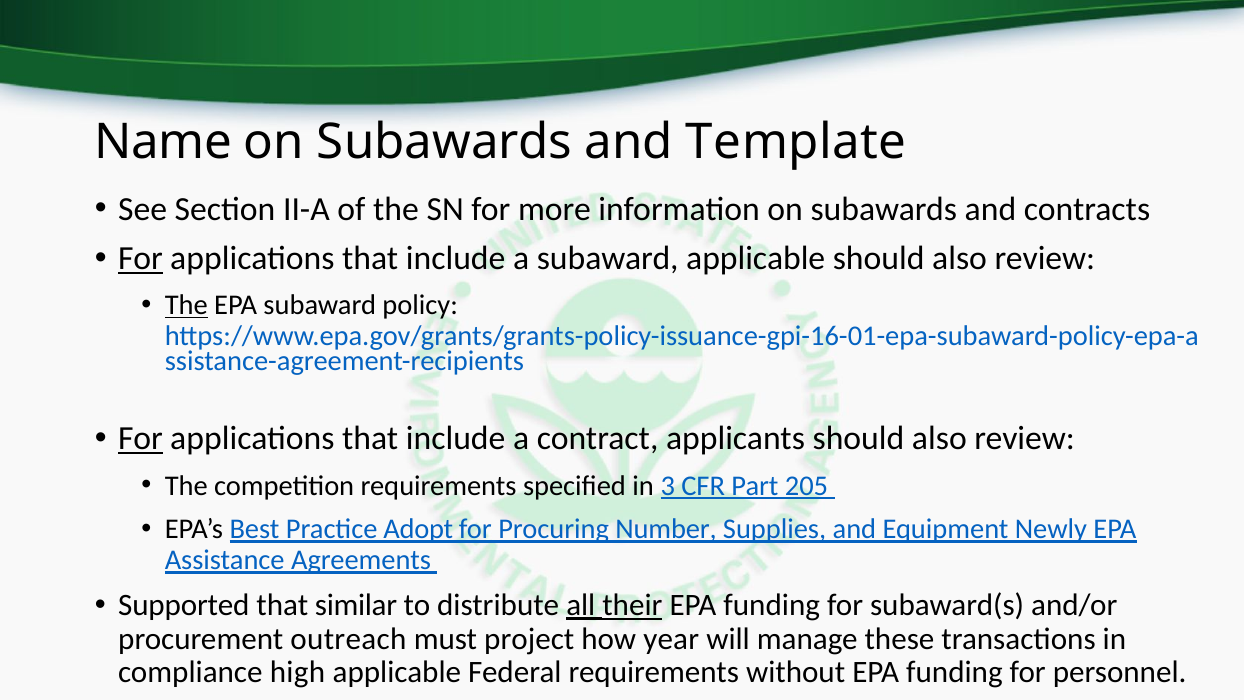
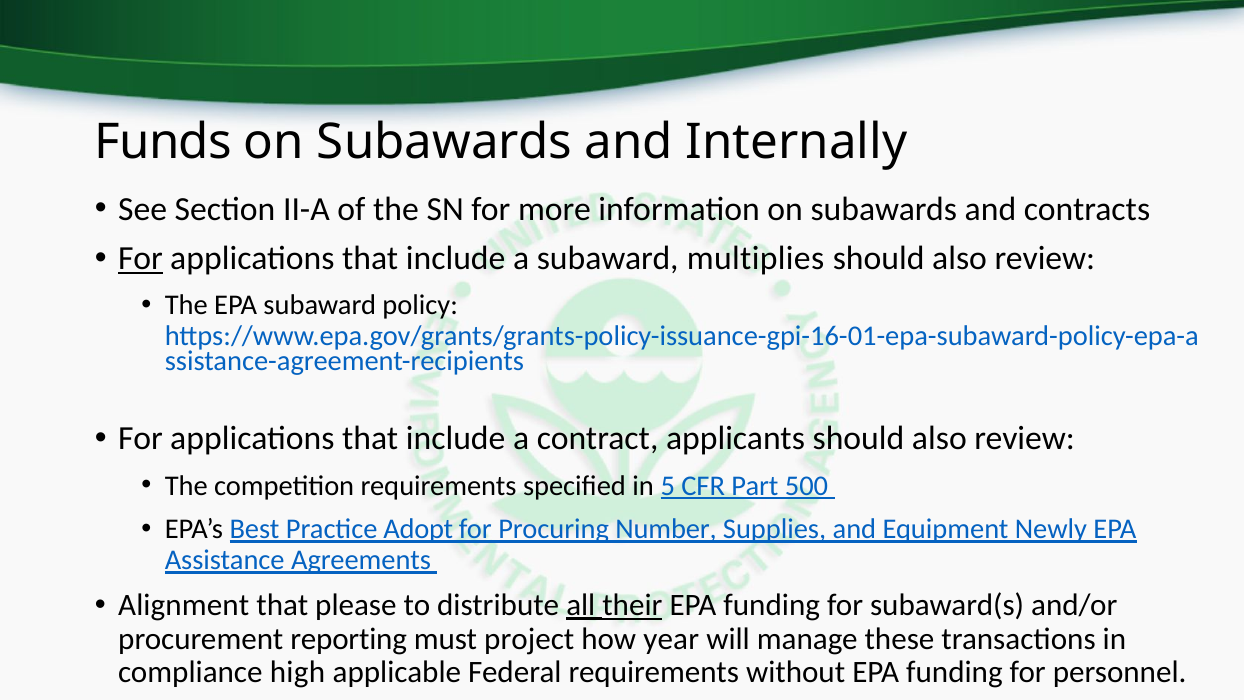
Name: Name -> Funds (163, 142)
Template: Template -> Internally (797, 142)
subaward applicable: applicable -> multiplies (756, 258)
The underline: present -> none (186, 305)
For underline: present -> none (140, 439)
3: 3 -> 5 (668, 485)
205: 205 -> 500 (807, 485)
Supported: Supported -> Alignment (184, 605)
similar: similar -> please (356, 605)
outreach: outreach -> reporting (349, 639)
